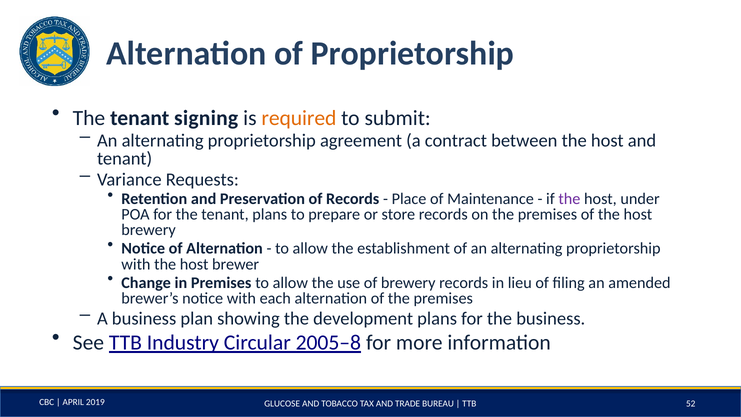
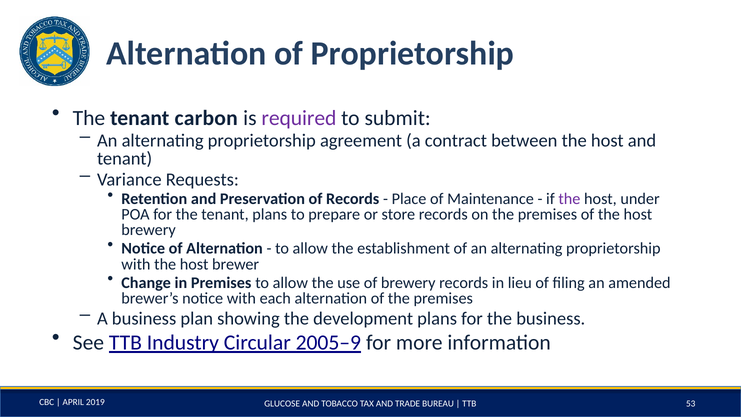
signing: signing -> carbon (206, 118)
required colour: orange -> purple (299, 118)
2005–8: 2005–8 -> 2005–9 (328, 343)
52: 52 -> 53 (691, 403)
